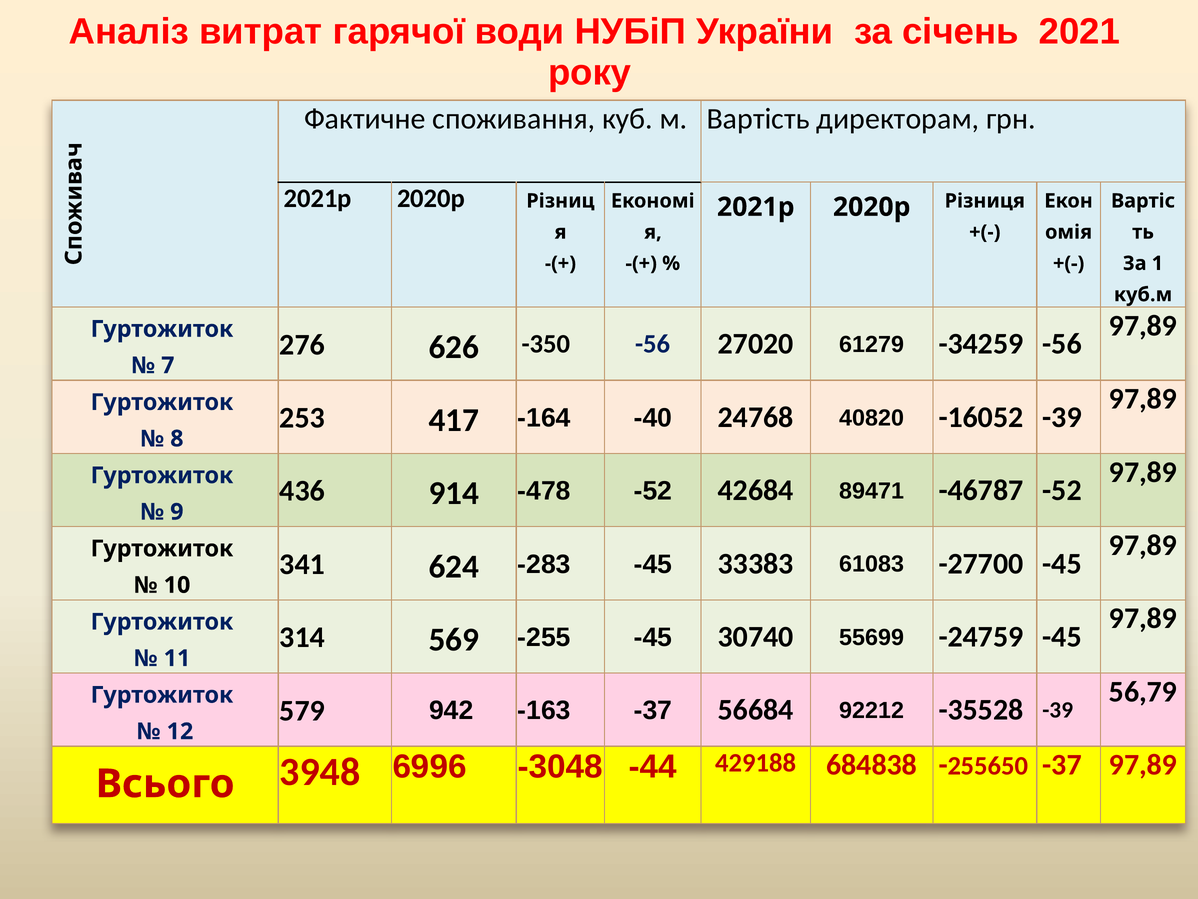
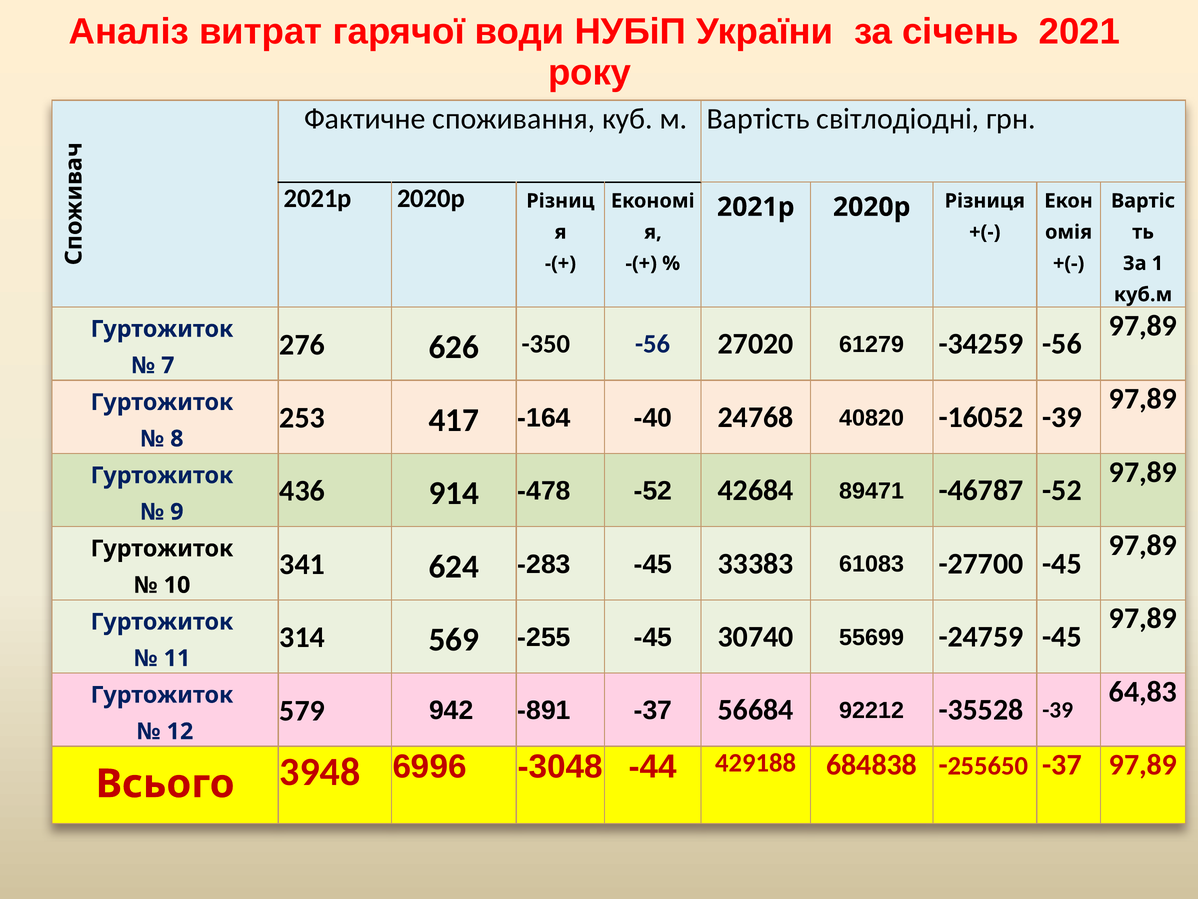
директорам: директорам -> світлодіодні (898, 119)
56,79: 56,79 -> 64,83 (1143, 691)
-163: -163 -> -891 (544, 710)
